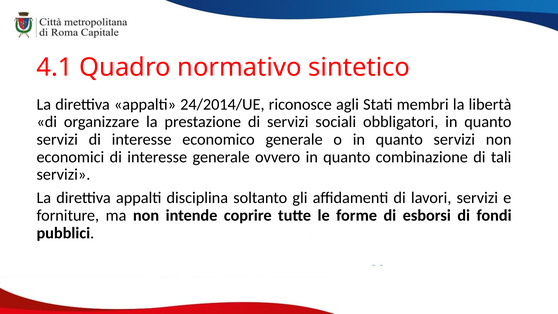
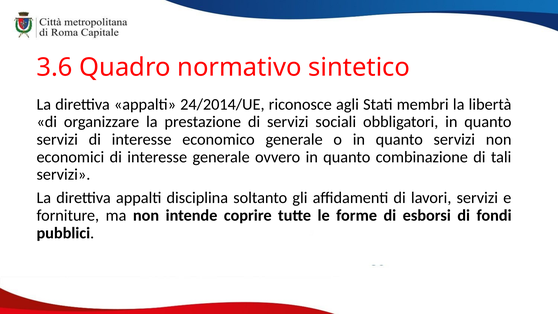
4.1: 4.1 -> 3.6 (55, 67)
